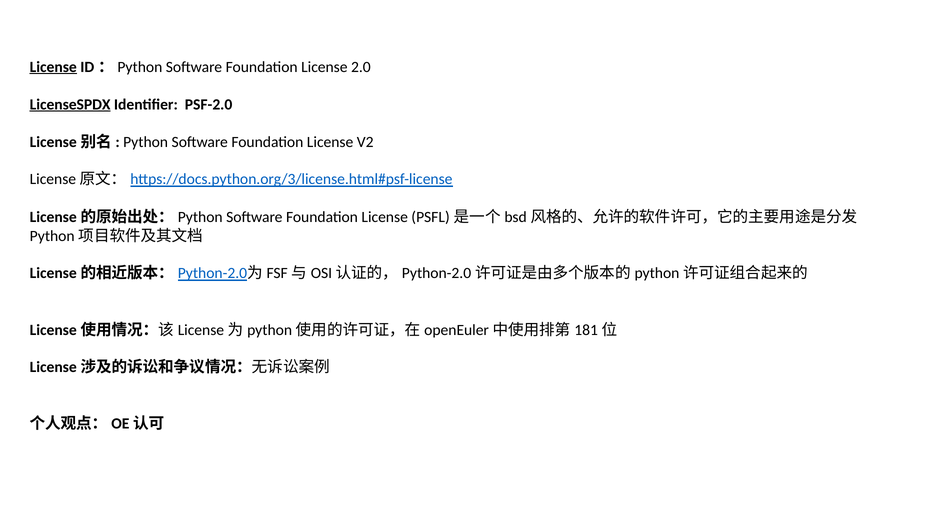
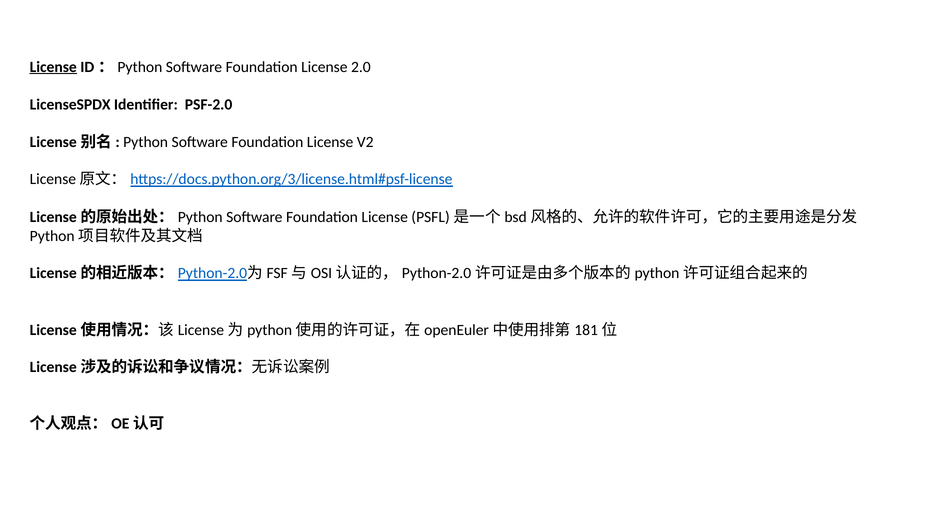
LicenseSPDX underline: present -> none (70, 104)
